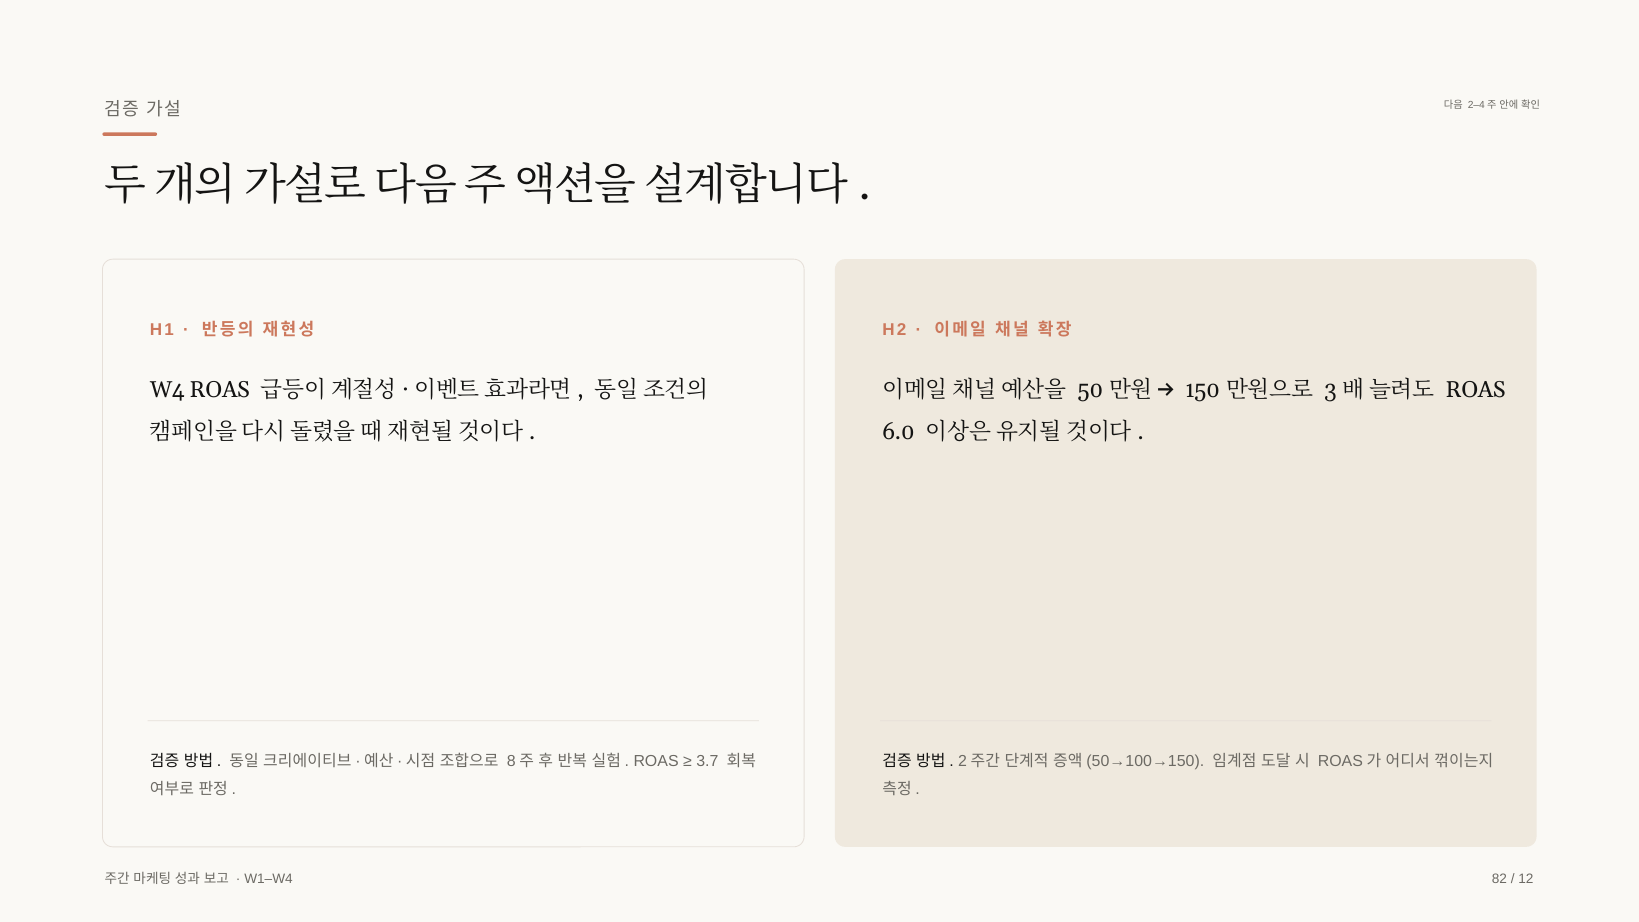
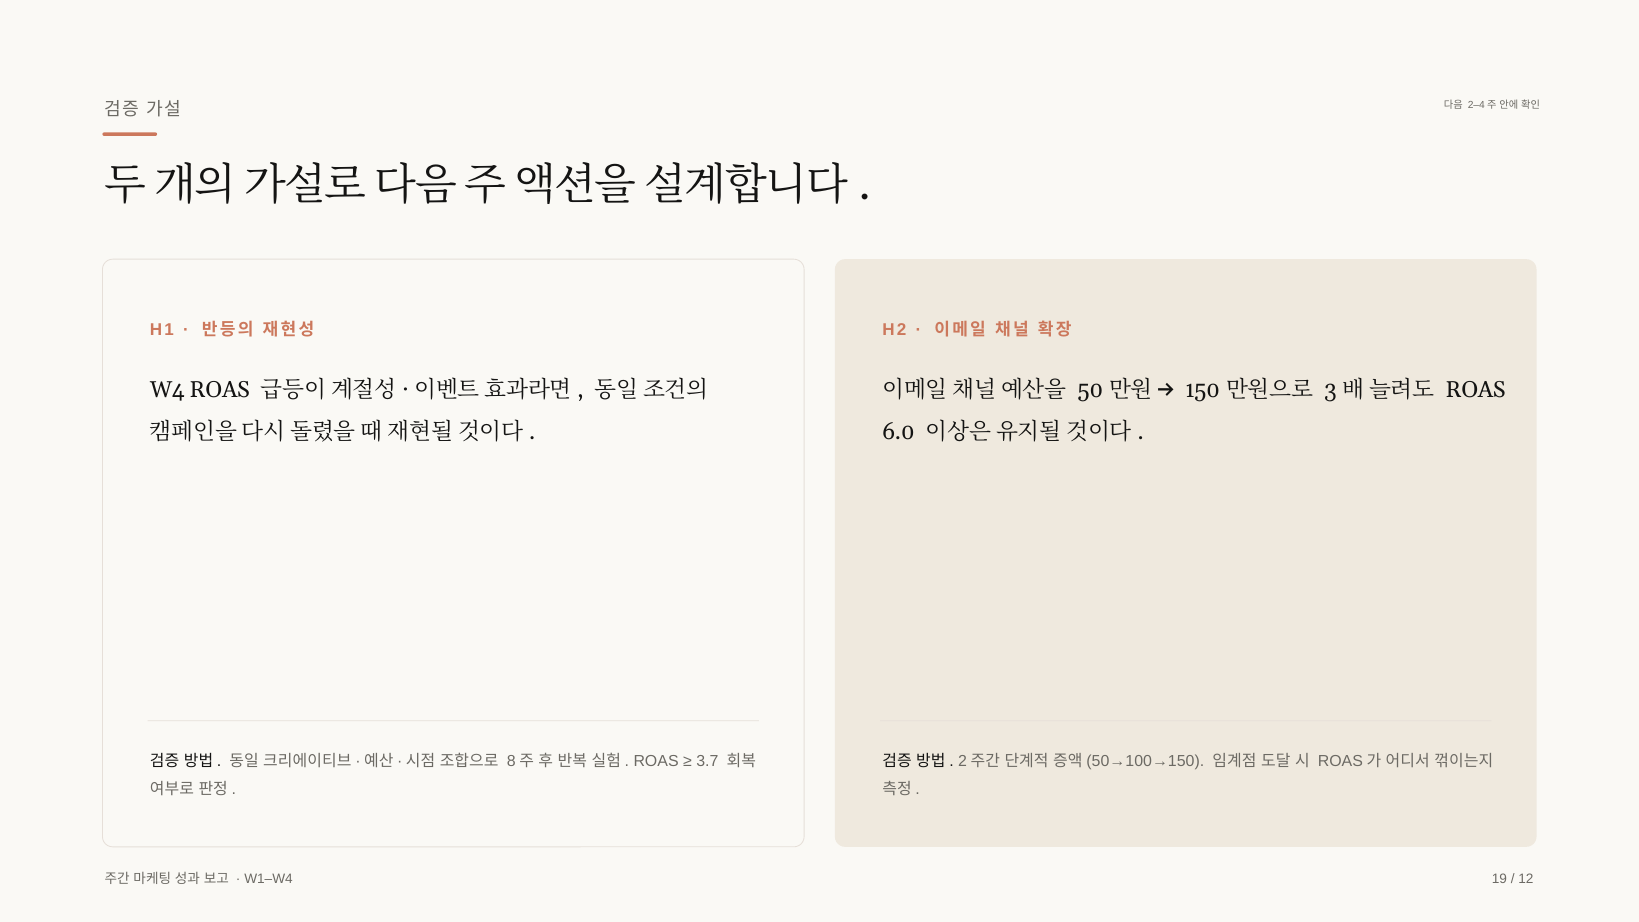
82: 82 -> 19 (1499, 879)
